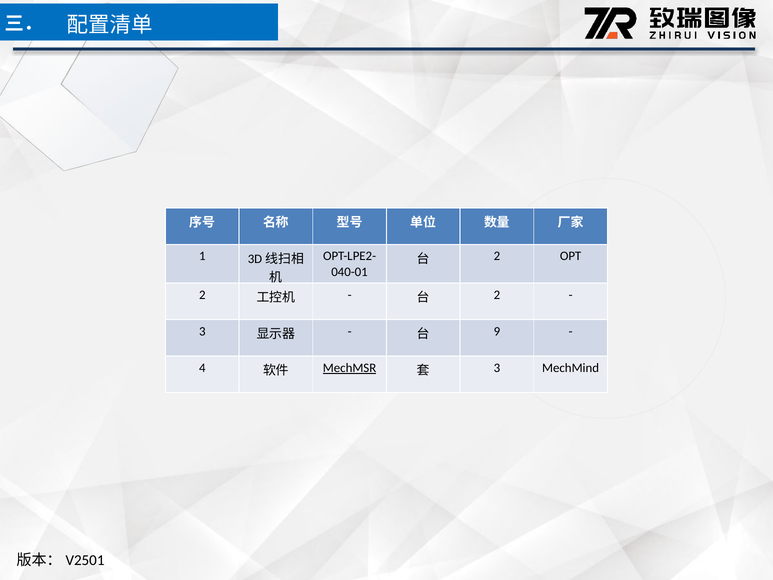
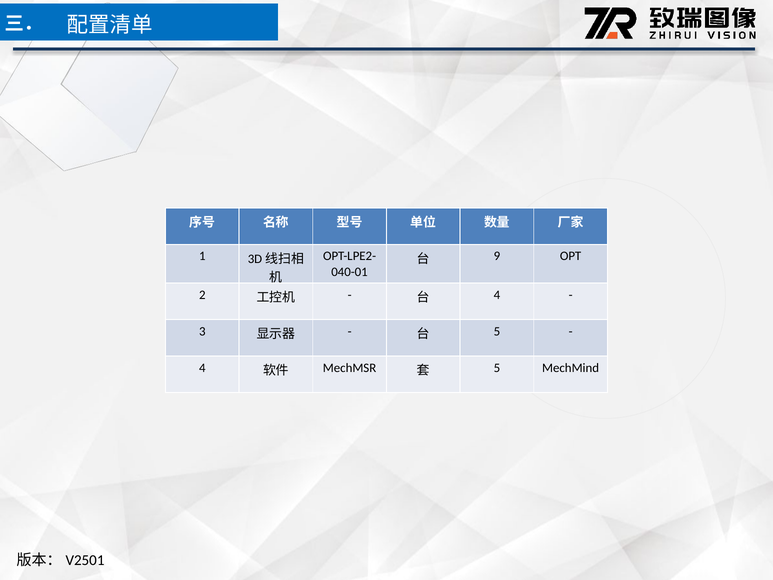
2: 2 -> 9 (497, 256)
2: 2 -> 4 (497, 295)
9: 9 -> 5 (497, 331)
MechMSR underline: present -> none (350, 368)
3: 3 -> 5 (497, 368)
